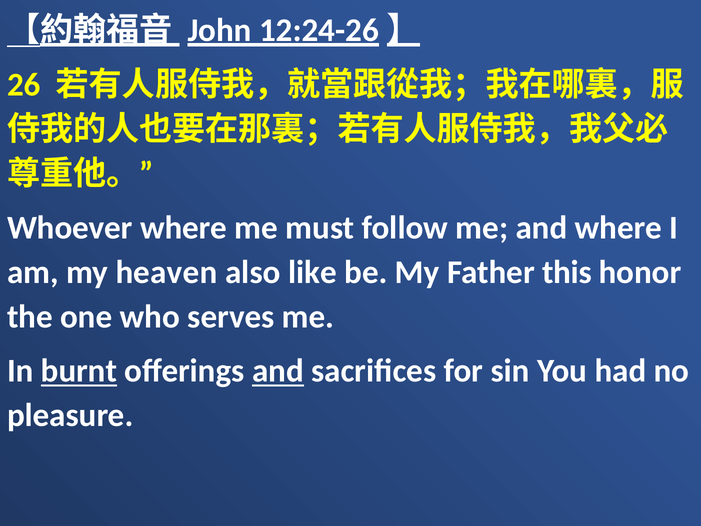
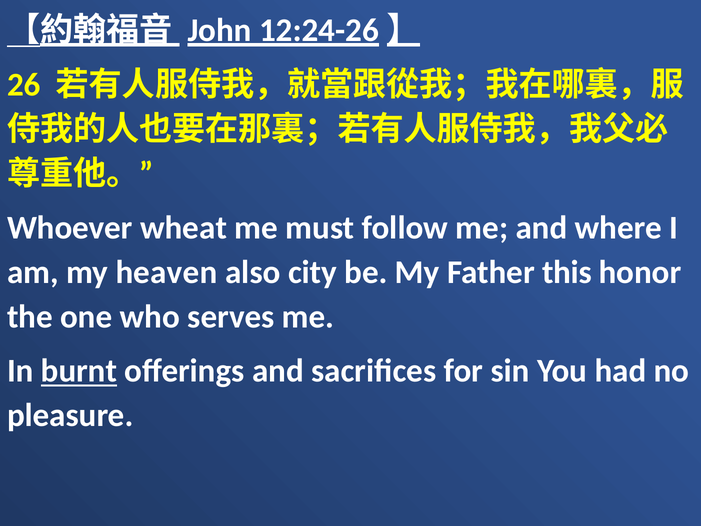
Whoever where: where -> wheat (183, 228)
like: like -> city (312, 272)
and underline: present -> none (278, 371)
